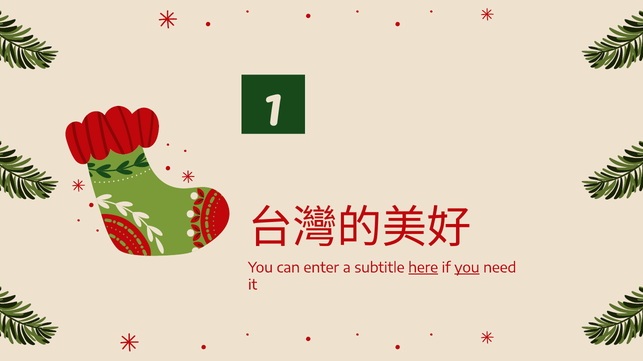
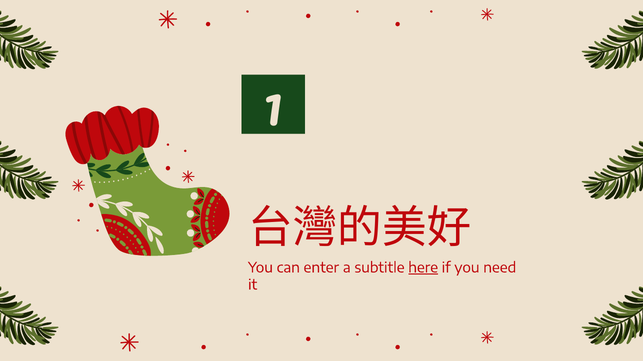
you underline: present -> none (467, 268)
